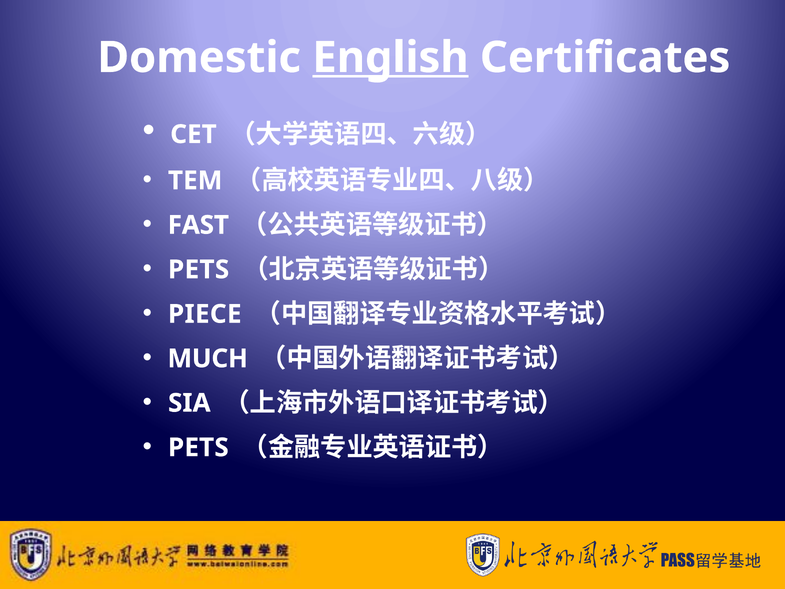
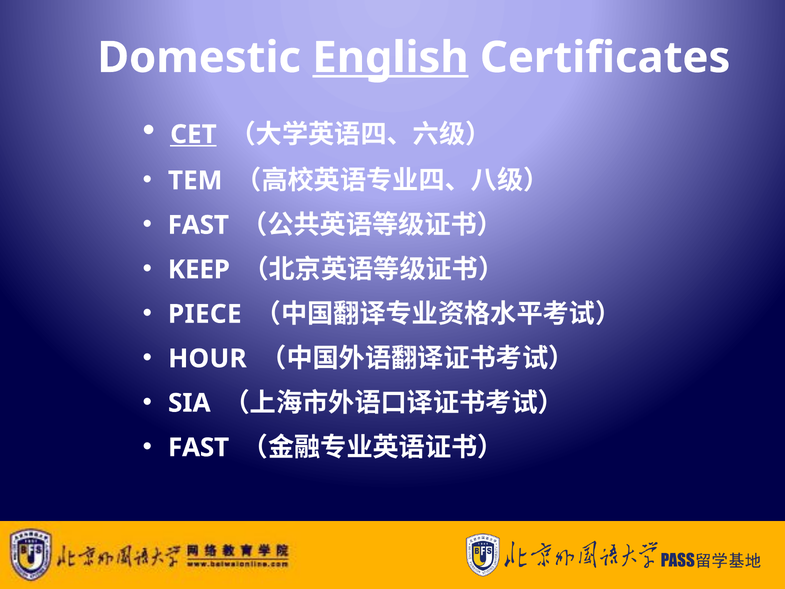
CET underline: none -> present (193, 134)
PETS: PETS -> KEEP (199, 270)
MUCH: MUCH -> HOUR (207, 358)
PETS: PETS -> FAST (199, 447)
